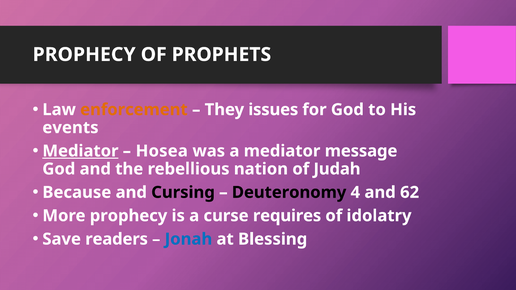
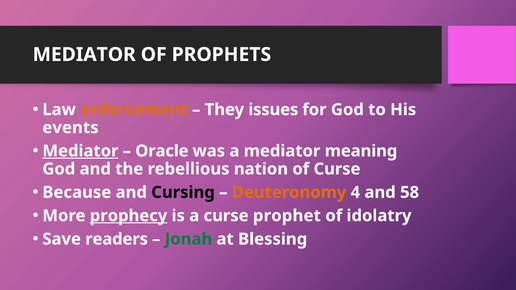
PROPHECY: PROPHECY -> MEDIATOR (84, 55)
Hosea: Hosea -> Oracle (162, 151)
message: message -> meaning (361, 151)
of Judah: Judah -> Curse (337, 169)
Deuteronomy colour: black -> orange (289, 193)
62: 62 -> 58 (410, 193)
prophecy underline: none -> present (129, 216)
requires: requires -> prophet (287, 216)
Jonah colour: blue -> green (188, 239)
